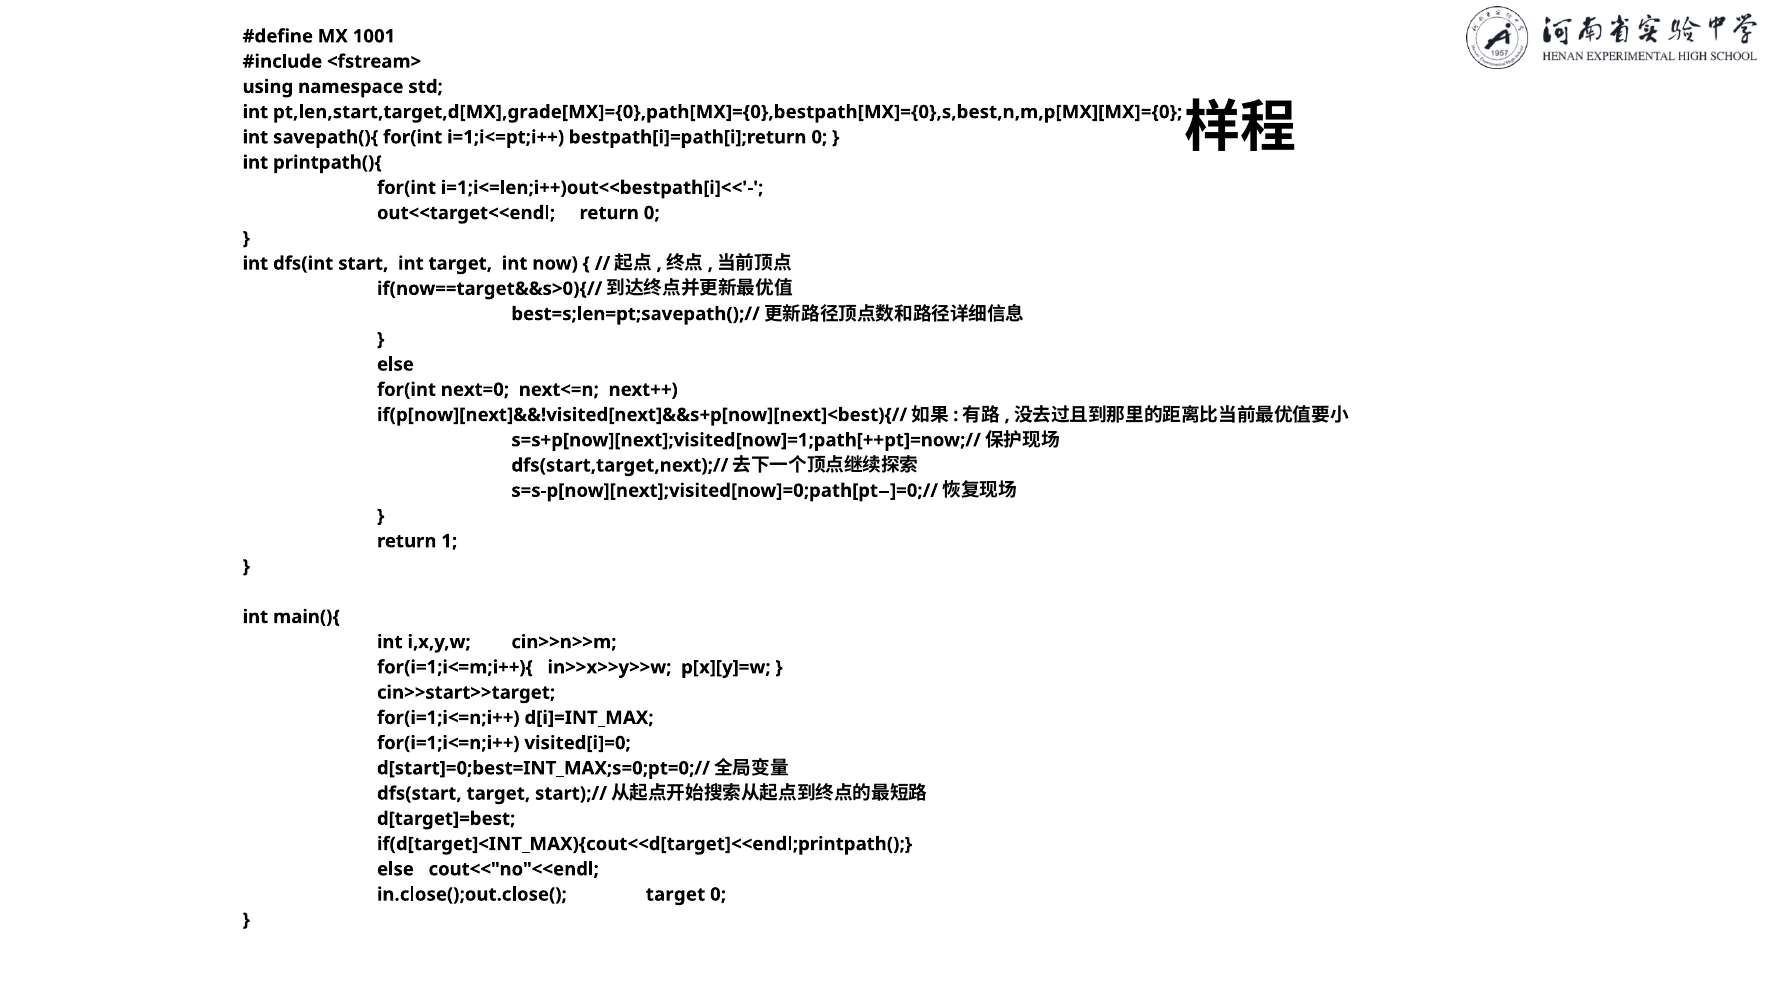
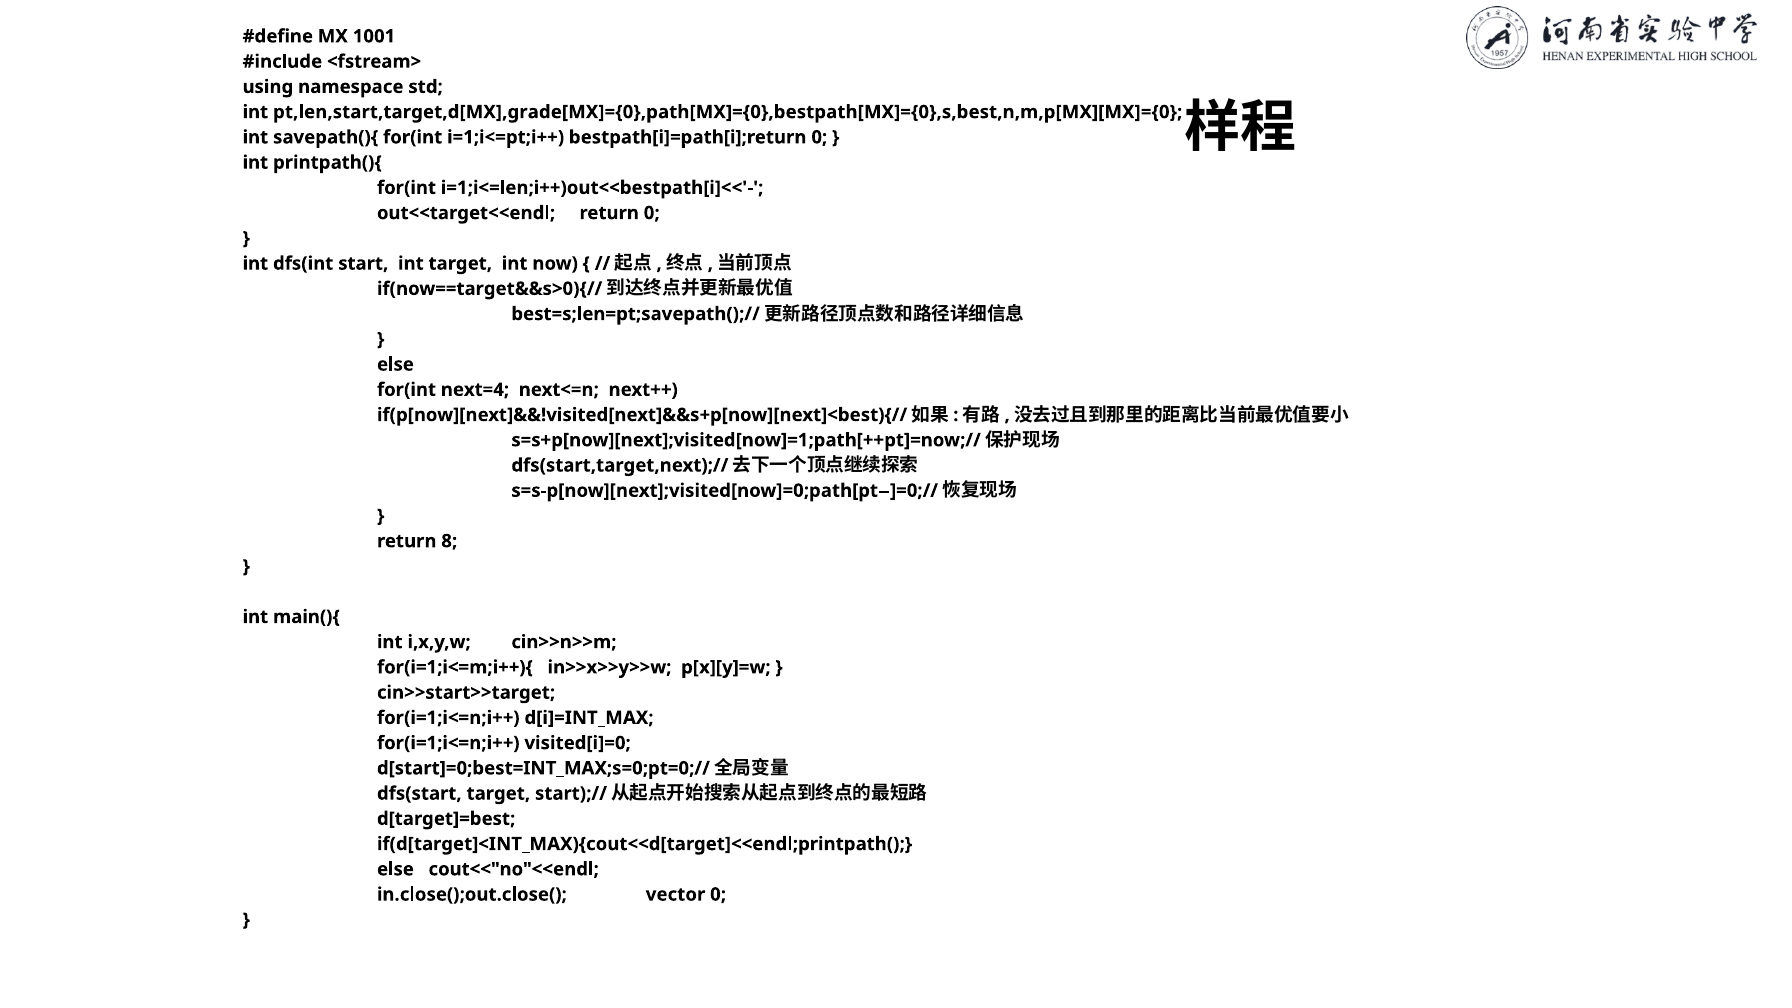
next=0: next=0 -> next=4 (475, 390)
1: 1 -> 8 (449, 541)
in.close();out.close( target: target -> vector (676, 894)
